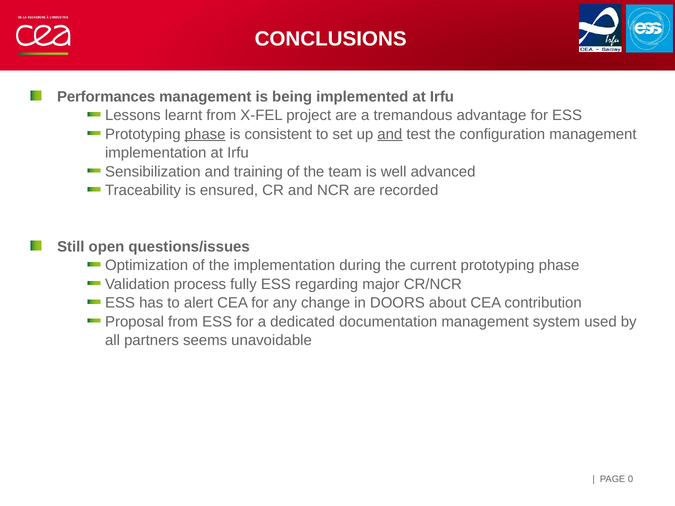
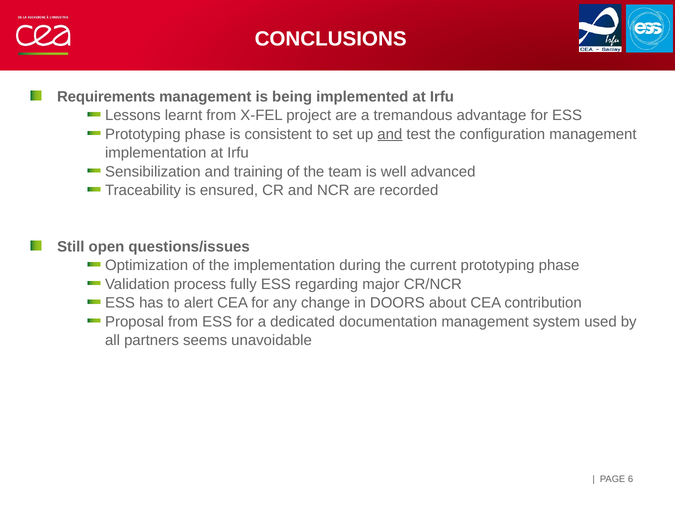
Performances: Performances -> Requirements (106, 97)
phase underline: present -> none (205, 134)
0: 0 -> 6 (630, 479)
